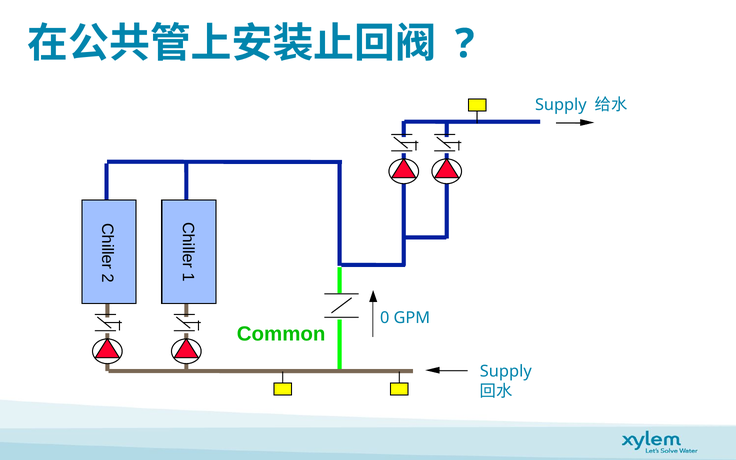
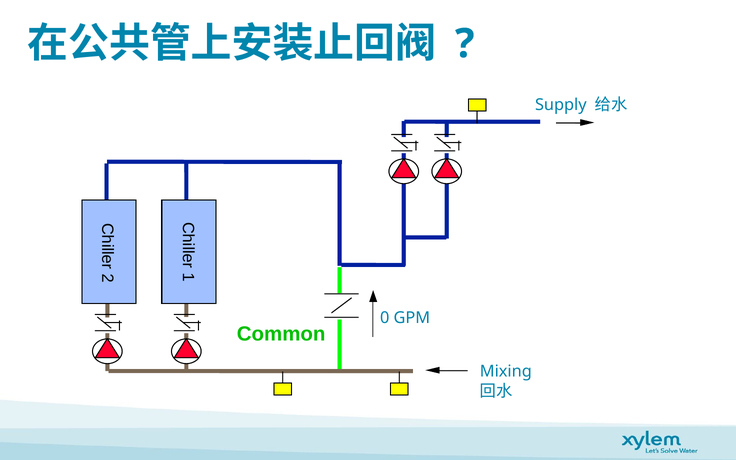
Supply: Supply -> Mixing (506, 372)
